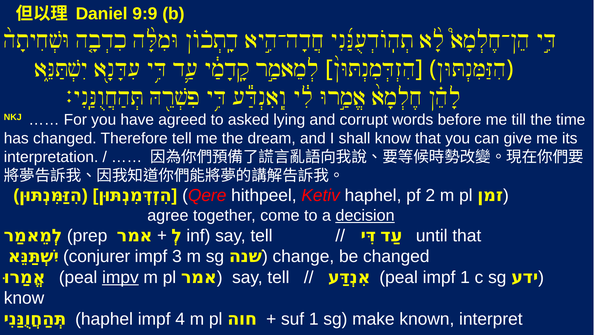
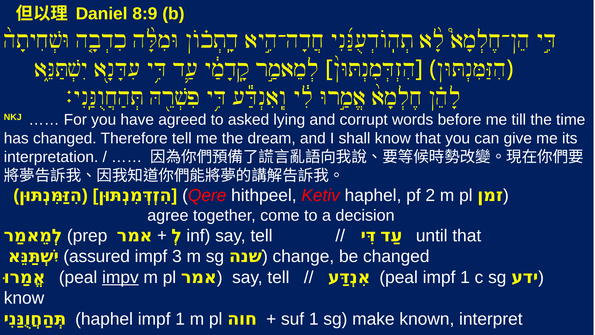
9:9: 9:9 -> 8:9 (145, 14)
decision underline: present -> none (365, 215)
conjurer: conjurer -> assured (97, 256)
haphel impf 4: 4 -> 1 (180, 319)
